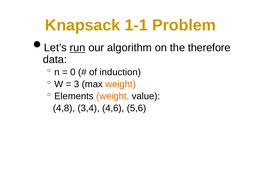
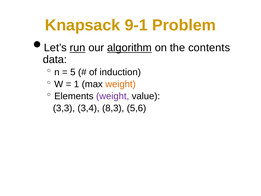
1-1: 1-1 -> 9-1 (136, 25)
algorithm underline: none -> present (129, 48)
therefore: therefore -> contents (209, 48)
0: 0 -> 5 (73, 72)
3: 3 -> 1 (77, 84)
weight colour: orange -> purple (113, 96)
4,8: 4,8 -> 3,3 (64, 108)
4,6: 4,6 -> 8,3 (113, 108)
